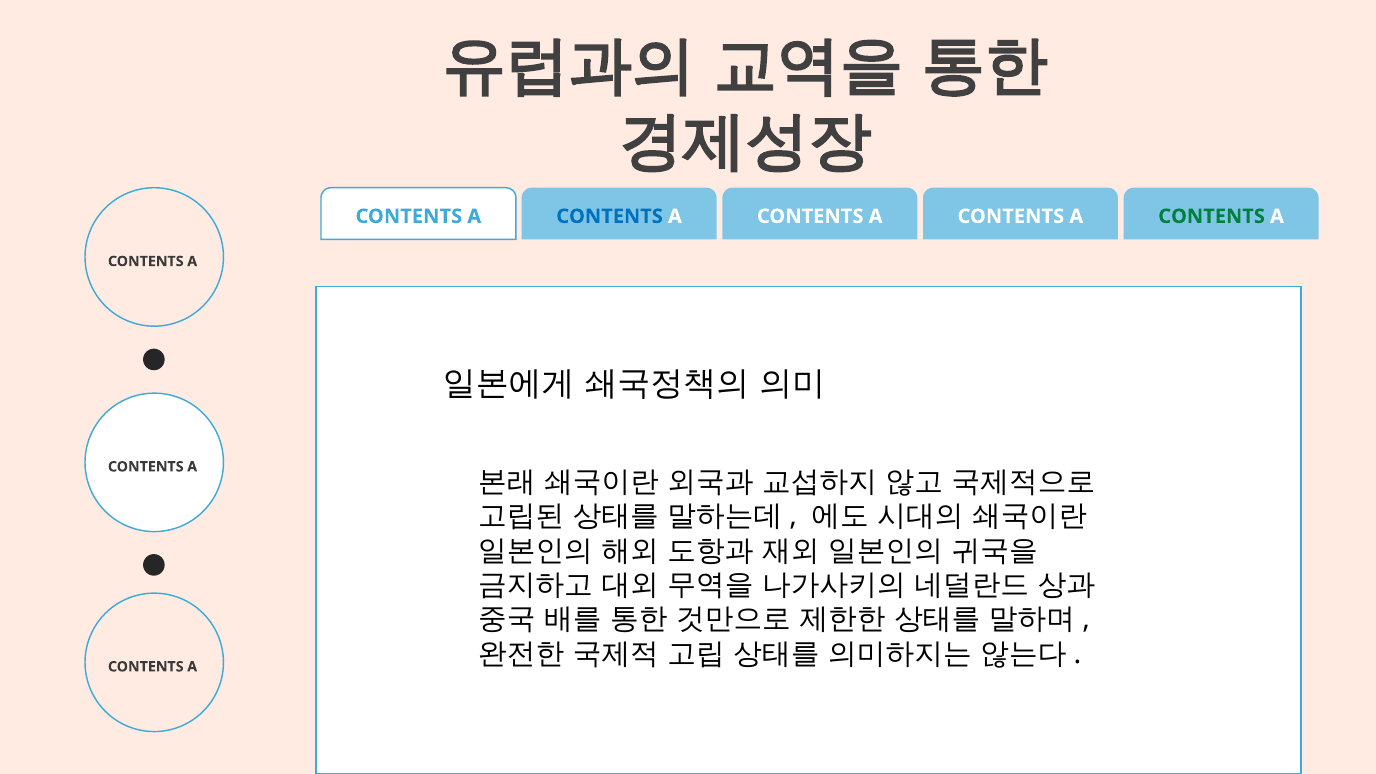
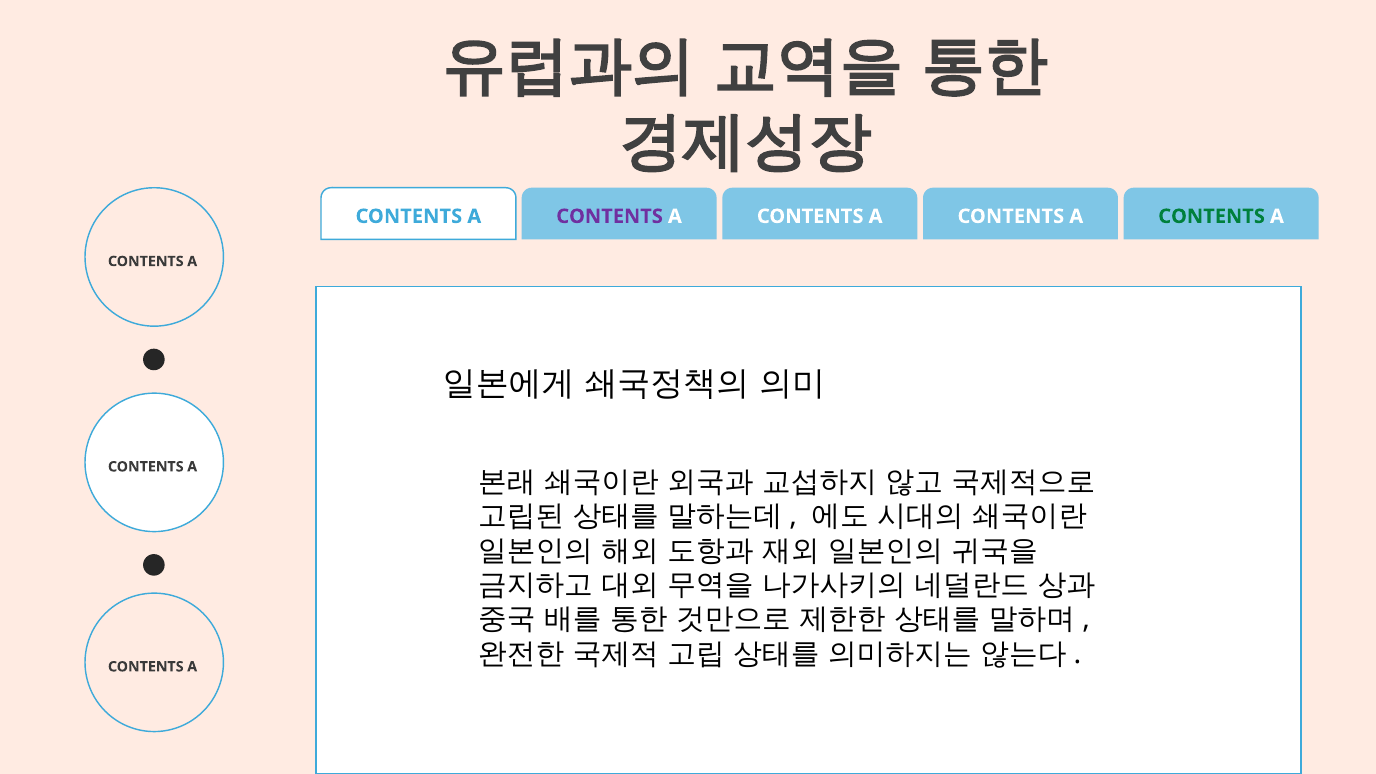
CONTENTS colour: blue -> purple (610, 216)
